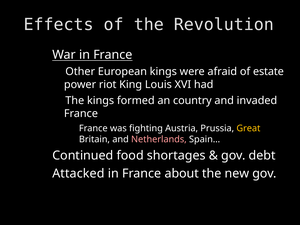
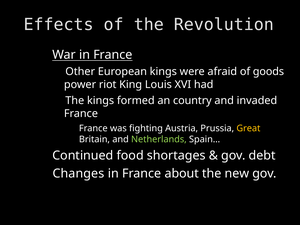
estate: estate -> goods (268, 72)
Netherlands colour: pink -> light green (159, 139)
Attacked: Attacked -> Changes (78, 173)
